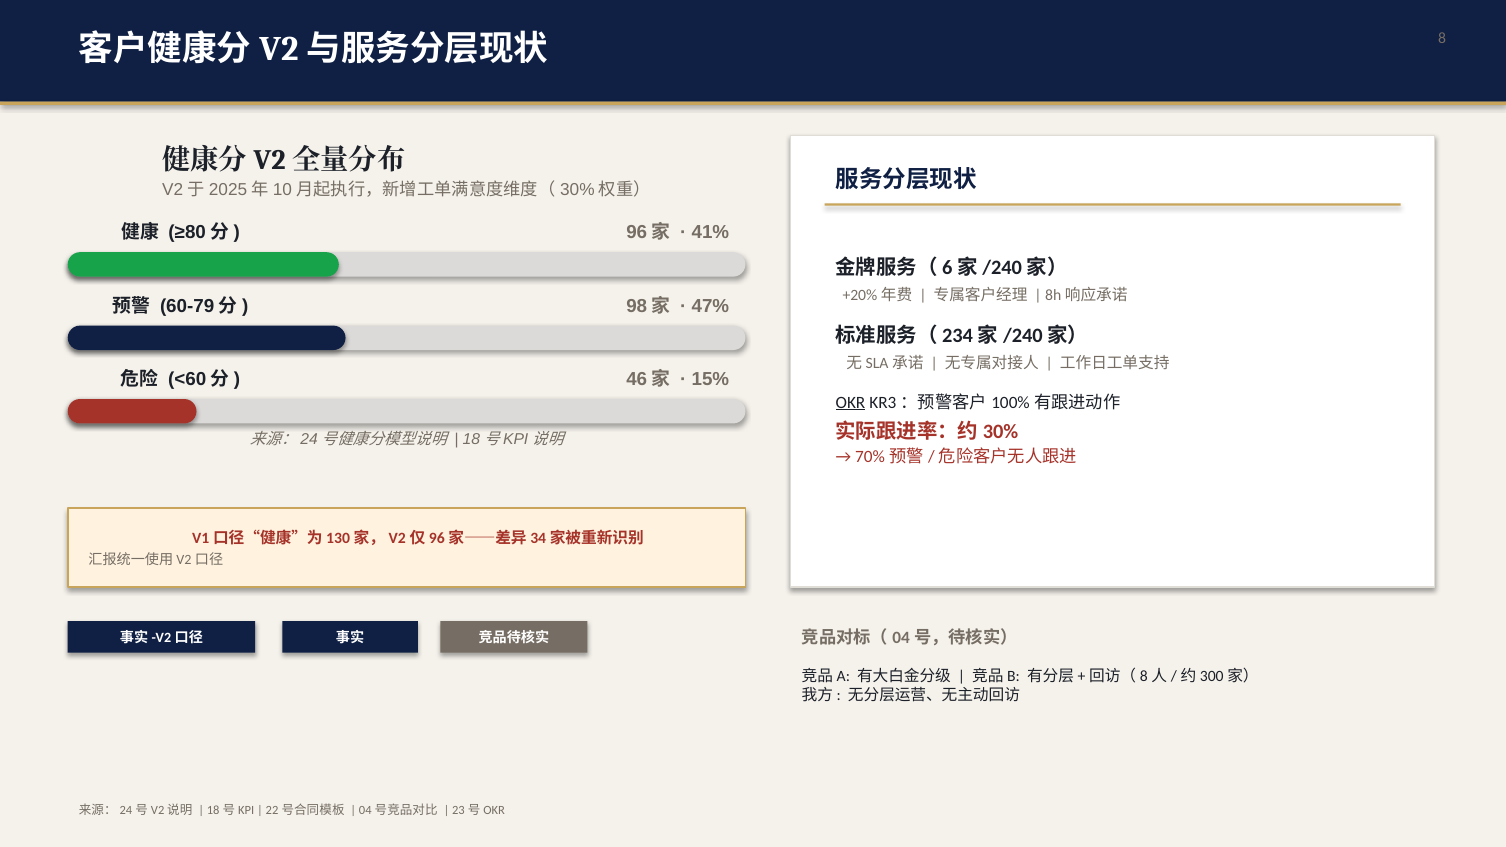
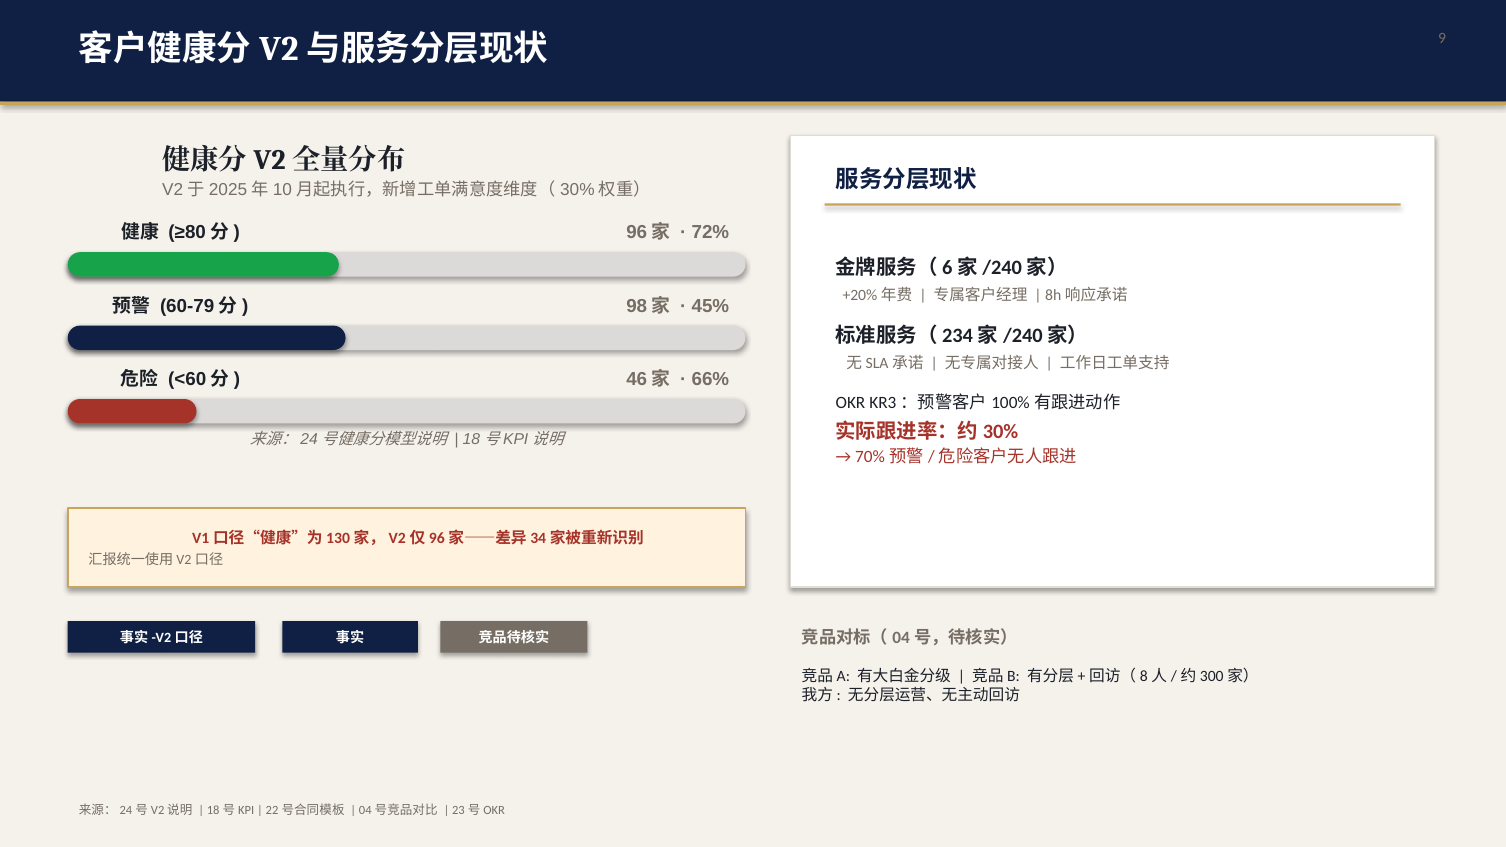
8: 8 -> 9 (1442, 39)
41%: 41% -> 72% (710, 233)
47%: 47% -> 45% (710, 306)
15%: 15% -> 66% (710, 380)
OKR underline: present -> none (850, 403)
